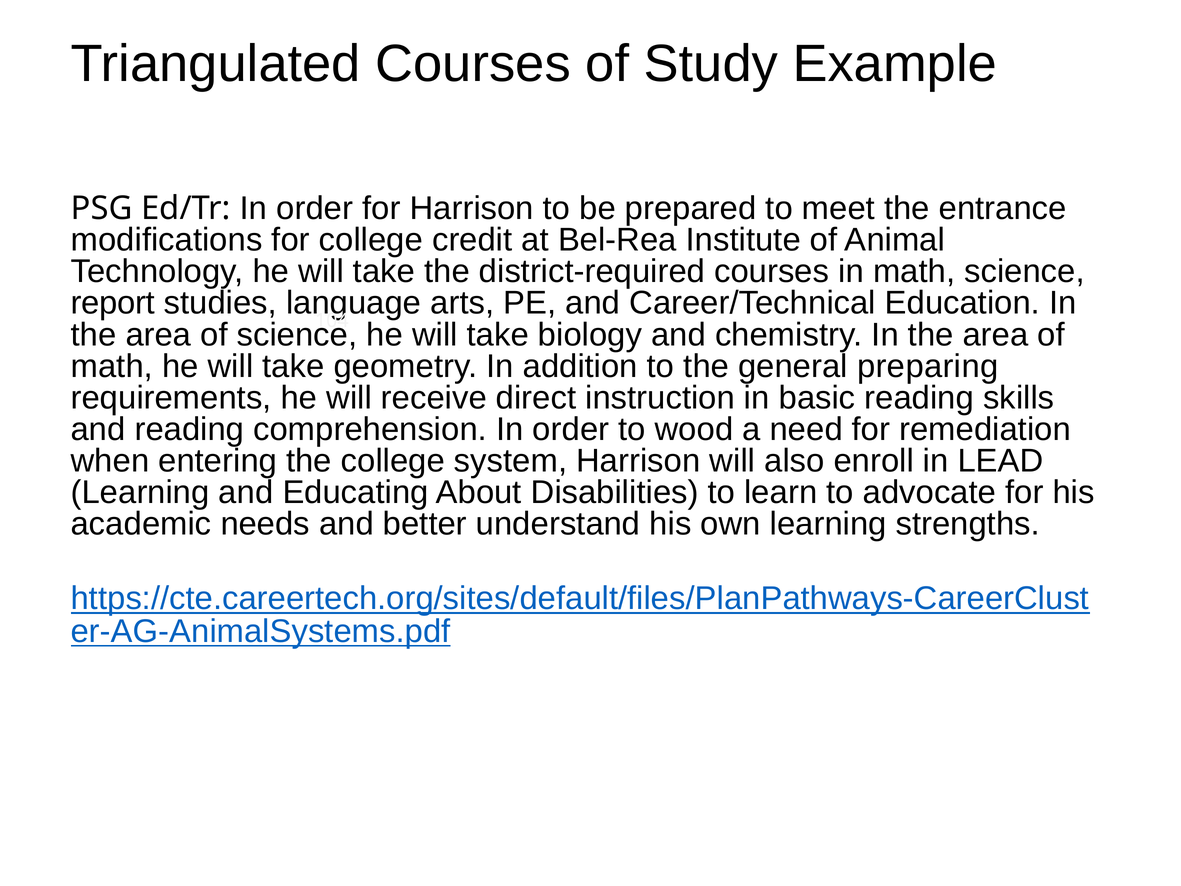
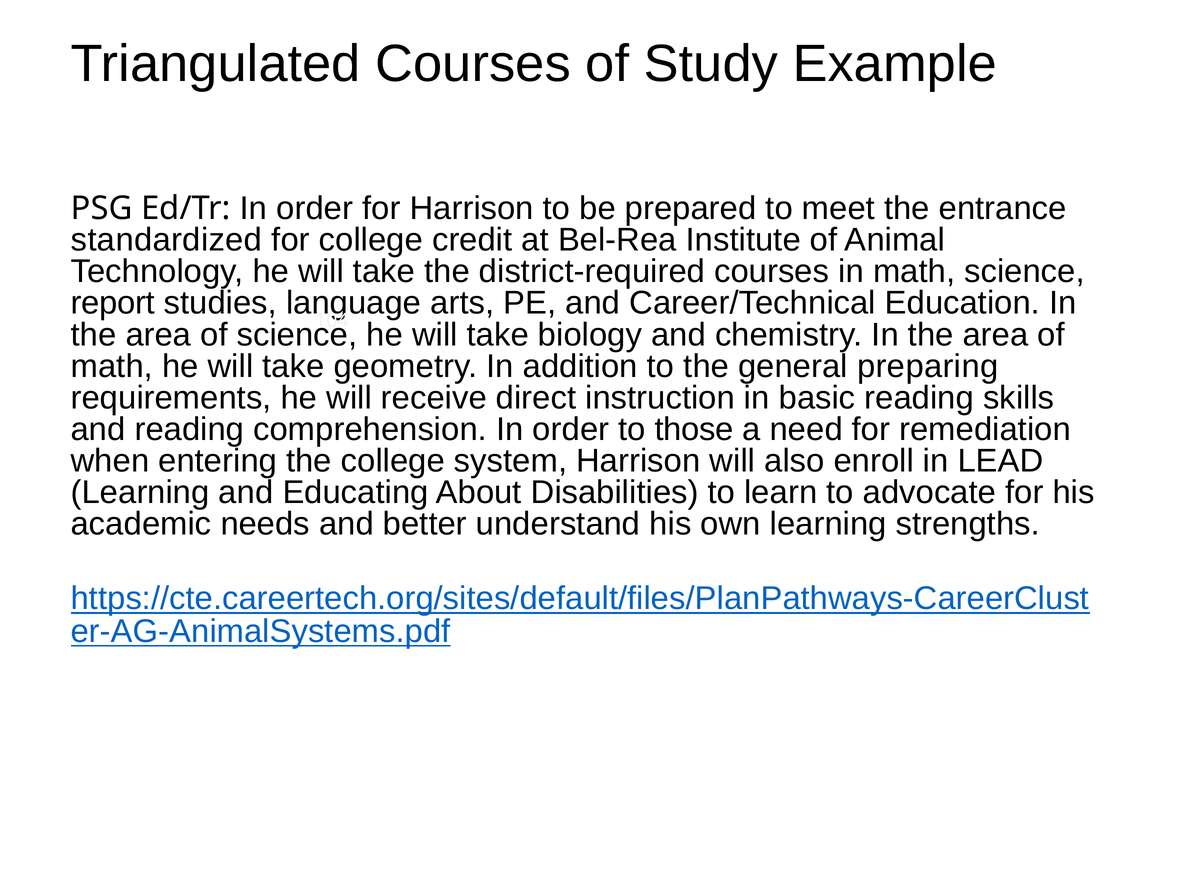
modifications: modifications -> standardized (166, 240)
wood: wood -> those (694, 429)
